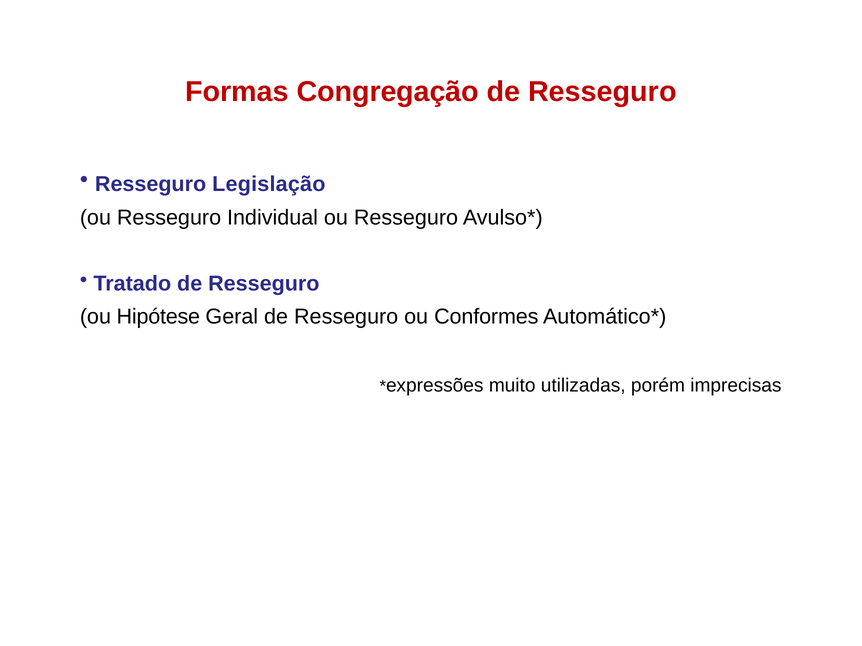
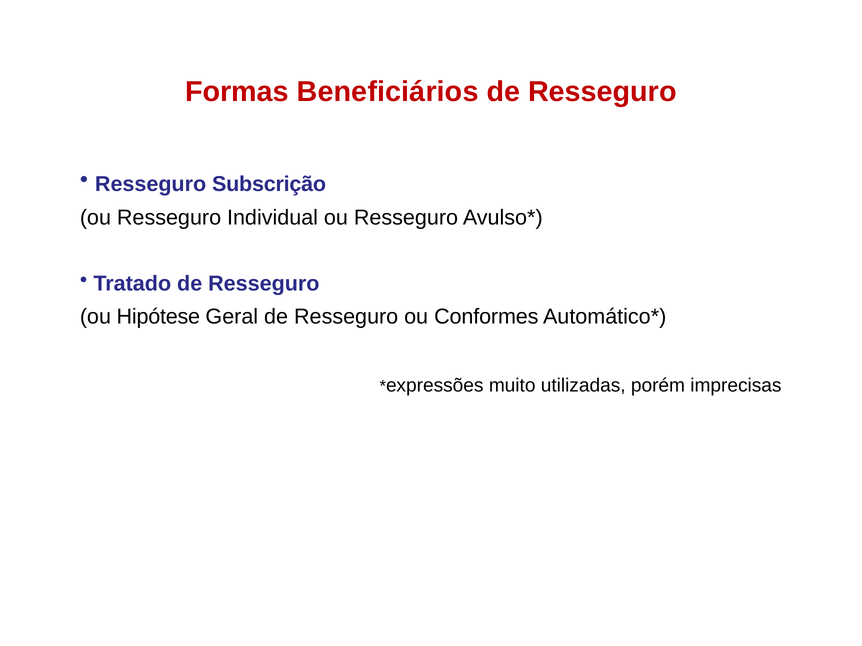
Congregação: Congregação -> Beneficiários (388, 92)
Legislação: Legislação -> Subscrição (269, 184)
